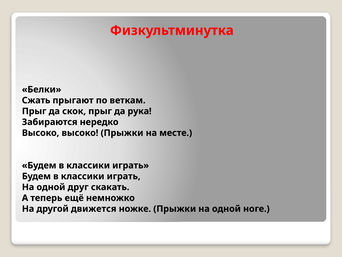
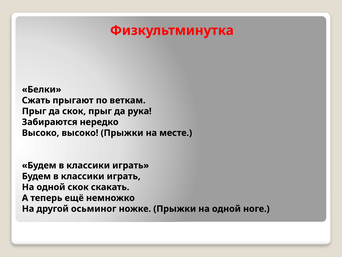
одной друг: друг -> скок (78, 187)
движется: движется -> осьминог (94, 208)
